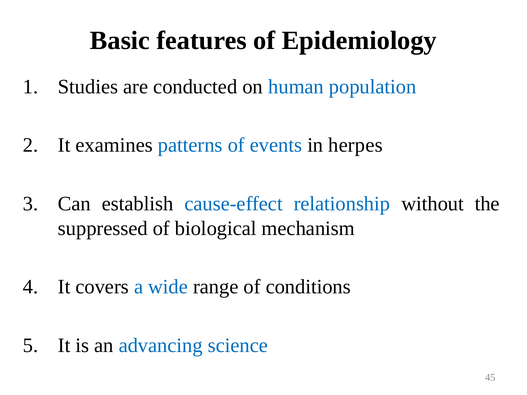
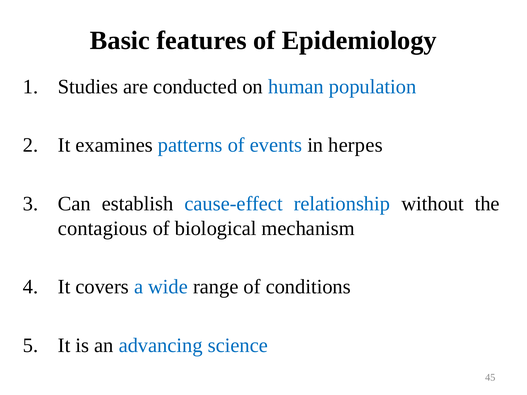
suppressed: suppressed -> contagious (103, 228)
